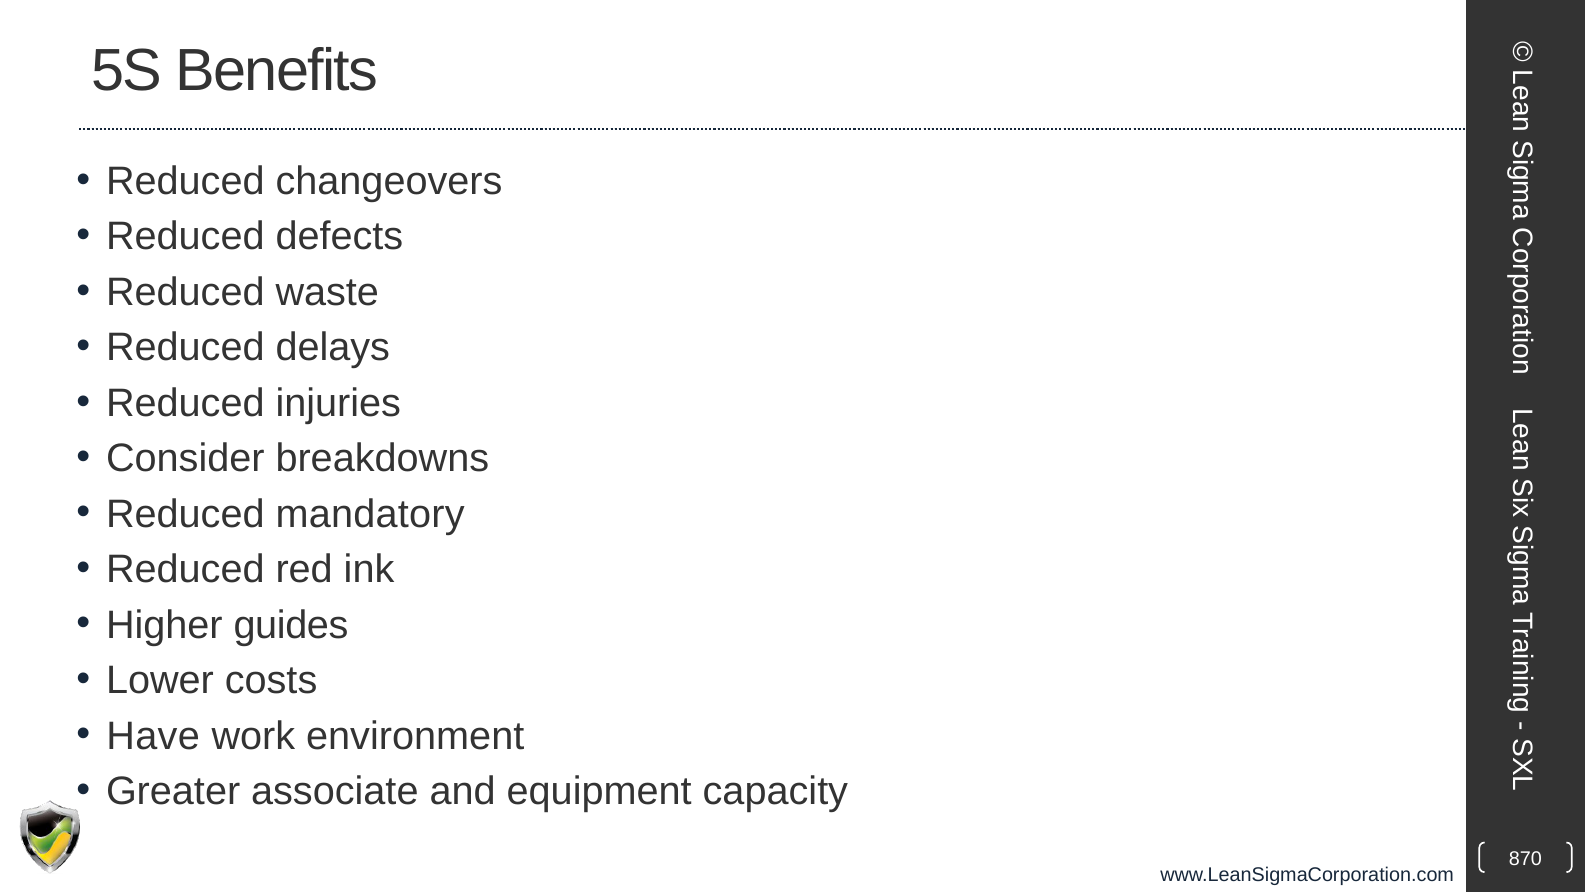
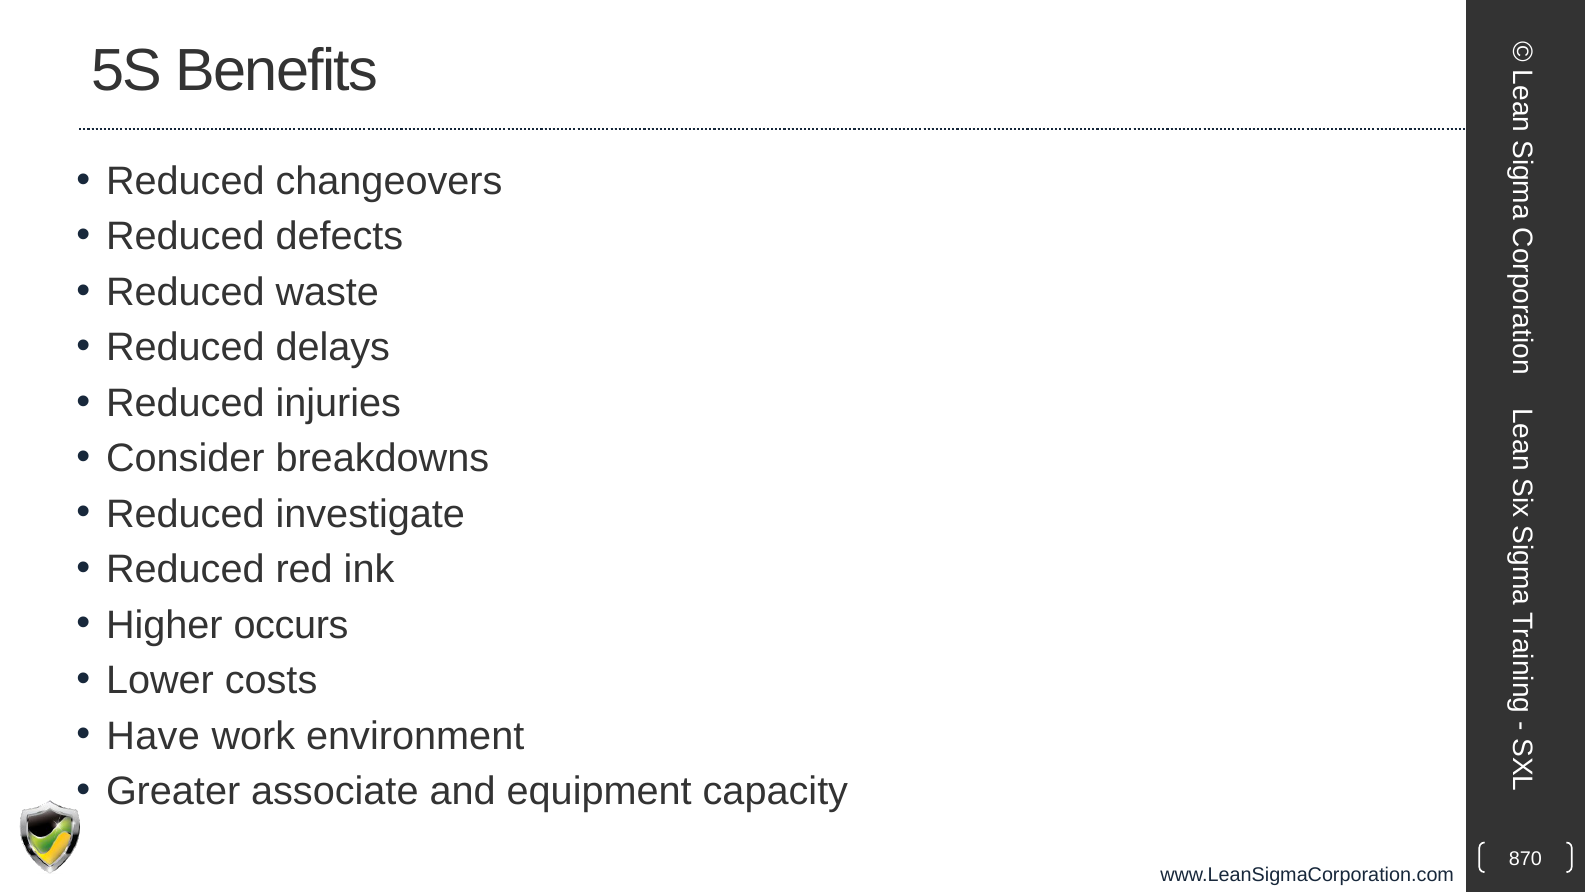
mandatory: mandatory -> investigate (370, 514)
guides: guides -> occurs (291, 625)
